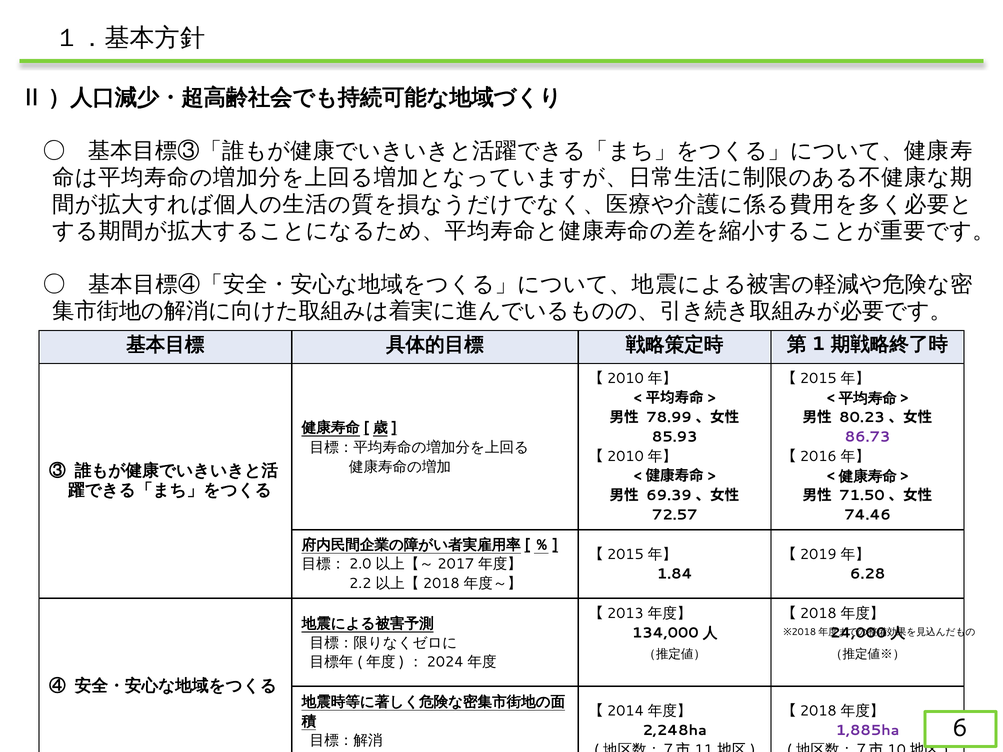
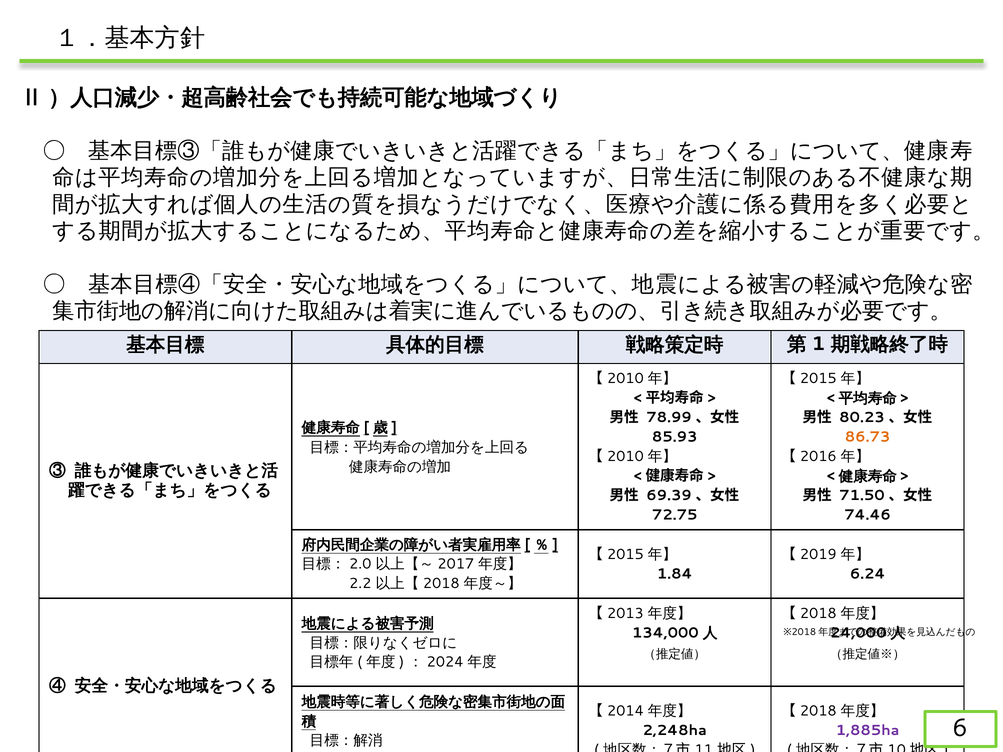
86.73 colour: purple -> orange (868, 437)
72.57: 72.57 -> 72.75 (675, 515)
6.28: 6.28 -> 6.24 (868, 574)
